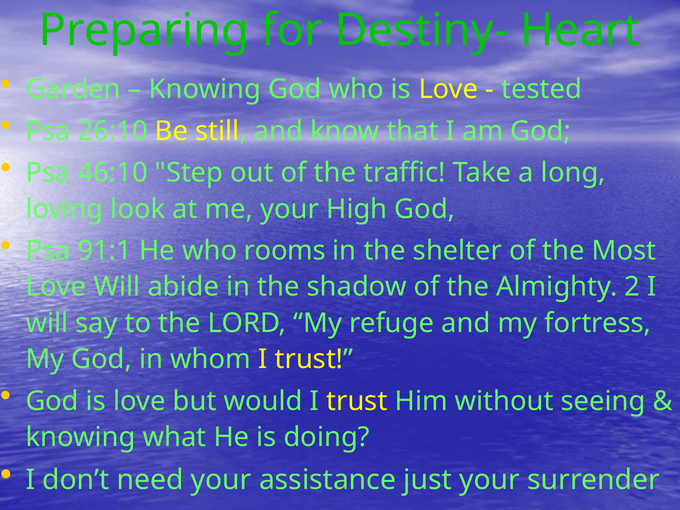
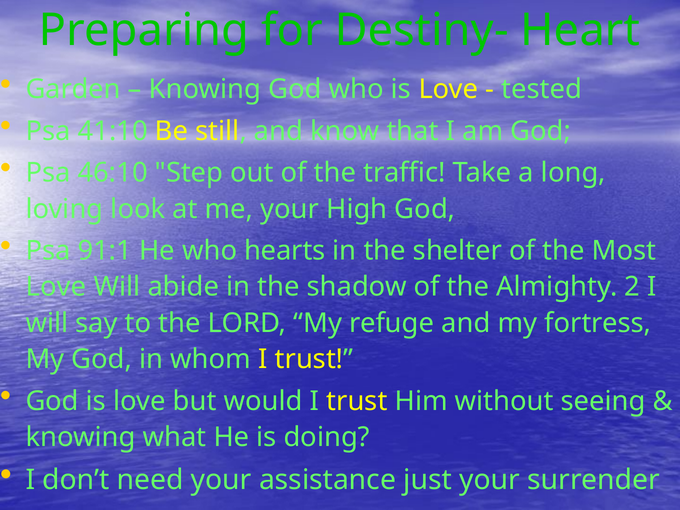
26:10: 26:10 -> 41:10 (113, 131)
rooms: rooms -> hearts (285, 251)
